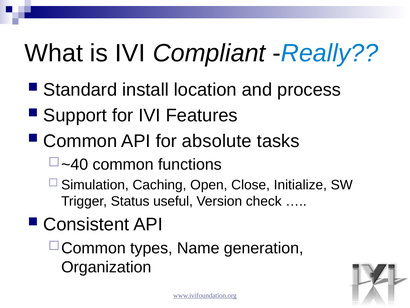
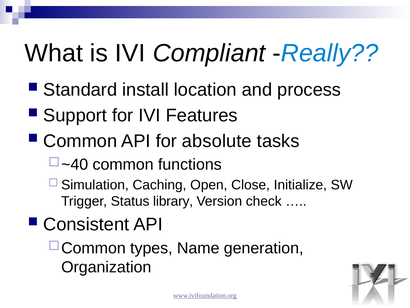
useful: useful -> library (173, 201)
